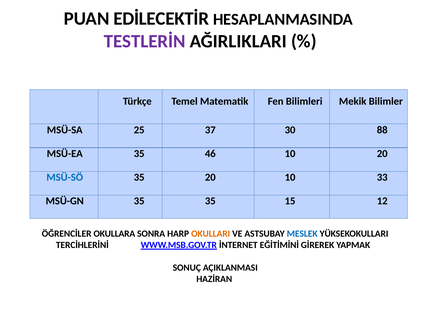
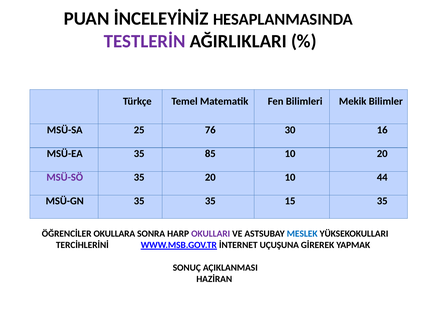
EDİLECEKTİR: EDİLECEKTİR -> İNCELEYİNİZ (161, 19)
37: 37 -> 76 (210, 130)
88: 88 -> 16 (382, 130)
46: 46 -> 85 (210, 154)
MSÜ-SÖ colour: blue -> purple (65, 177)
33: 33 -> 44 (382, 177)
15 12: 12 -> 35 (382, 201)
OKULLARI colour: orange -> purple (211, 234)
EĞİTİMİNİ: EĞİTİMİNİ -> UÇUŞUNA (279, 245)
